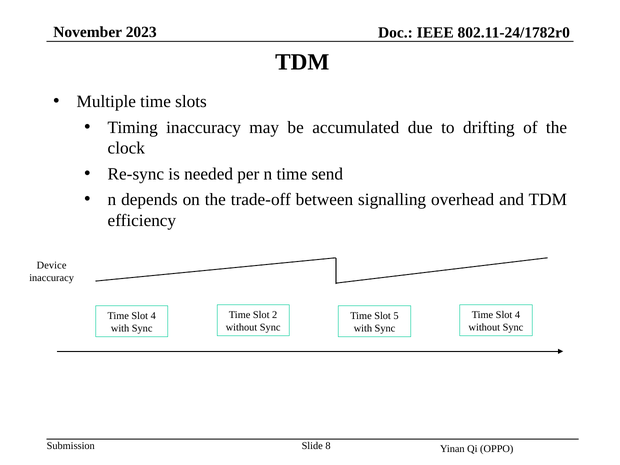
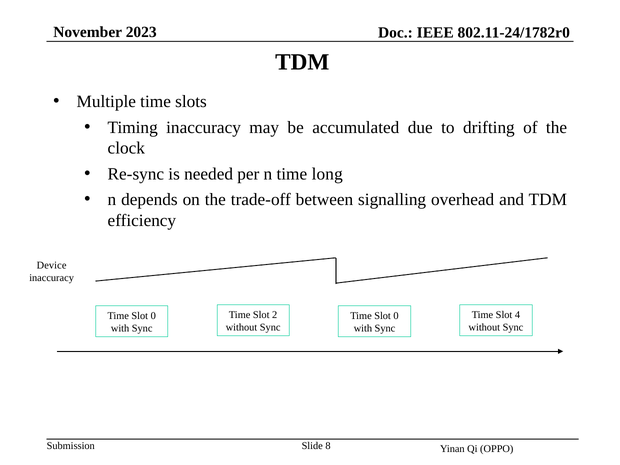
send: send -> long (327, 174)
4: 4 -> 0 (153, 316)
5: 5 -> 0 (396, 316)
